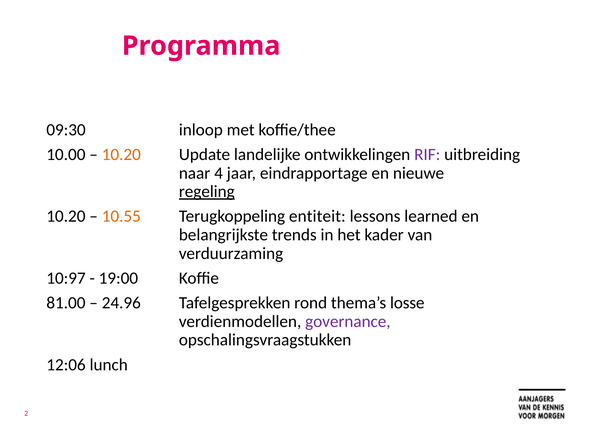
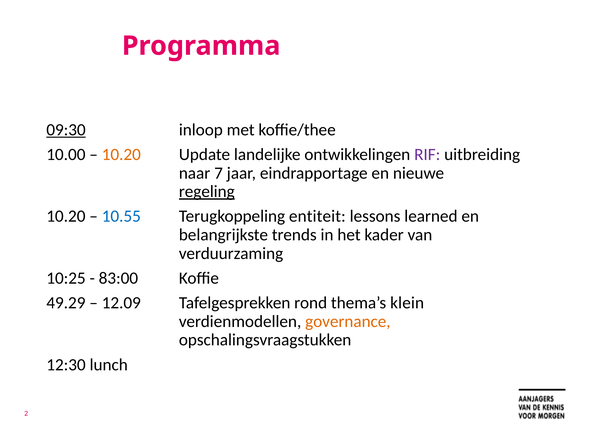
09:30 underline: none -> present (66, 130)
4: 4 -> 7 (219, 173)
10.55 colour: orange -> blue (121, 216)
10:97: 10:97 -> 10:25 (66, 278)
19:00: 19:00 -> 83:00 (118, 278)
81.00: 81.00 -> 49.29 (66, 303)
24.96: 24.96 -> 12.09 (121, 303)
losse: losse -> klein (407, 303)
governance colour: purple -> orange (348, 321)
12:06: 12:06 -> 12:30 (66, 364)
